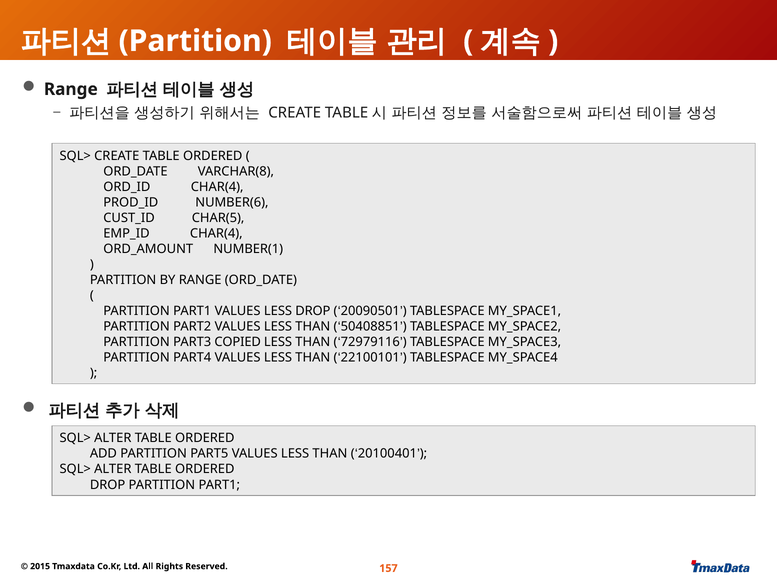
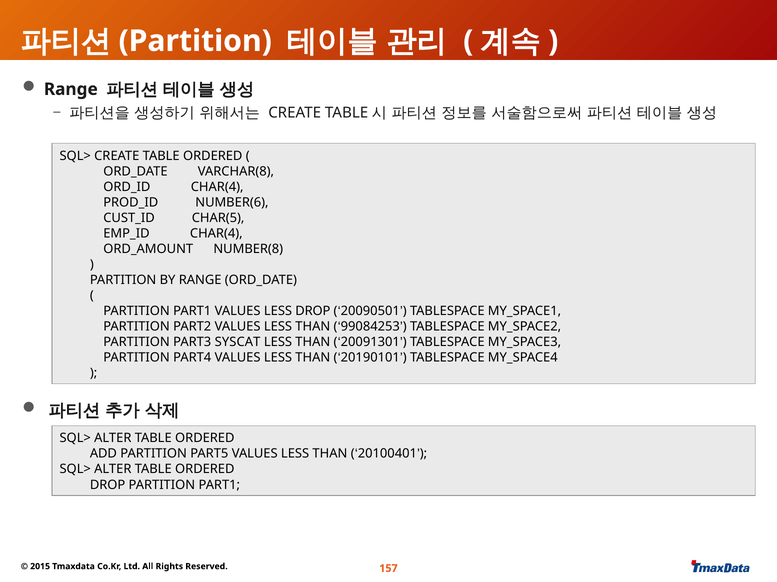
NUMBER(1: NUMBER(1 -> NUMBER(8 (248, 249)
50408851: 50408851 -> 99084253 (370, 327)
COPIED: COPIED -> SYSCAT (238, 342)
72979116: 72979116 -> 20091301 (370, 342)
22100101: 22100101 -> 20190101 (370, 358)
